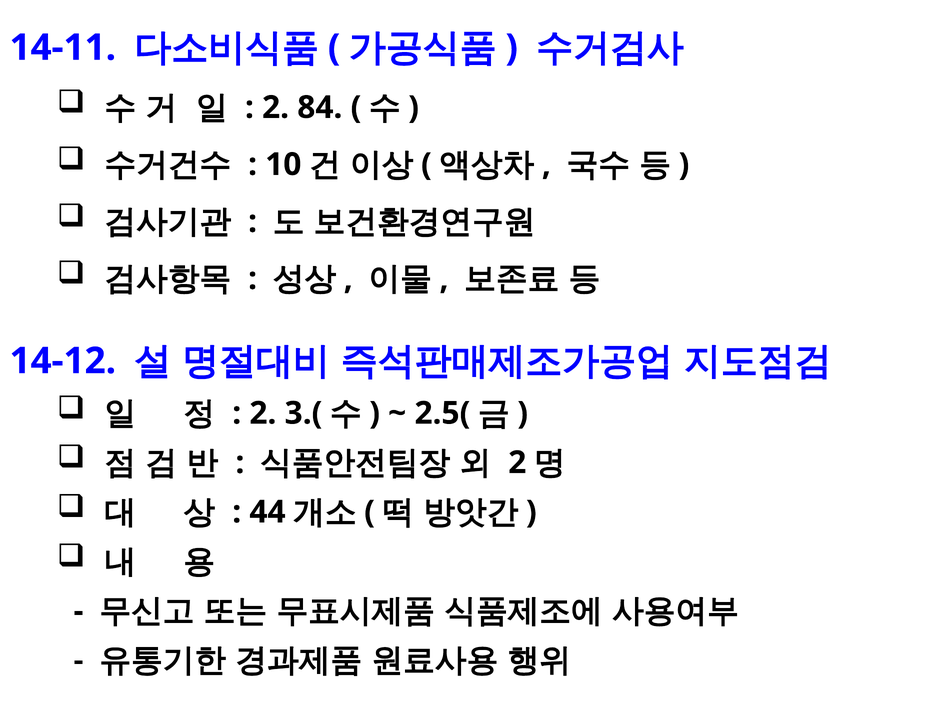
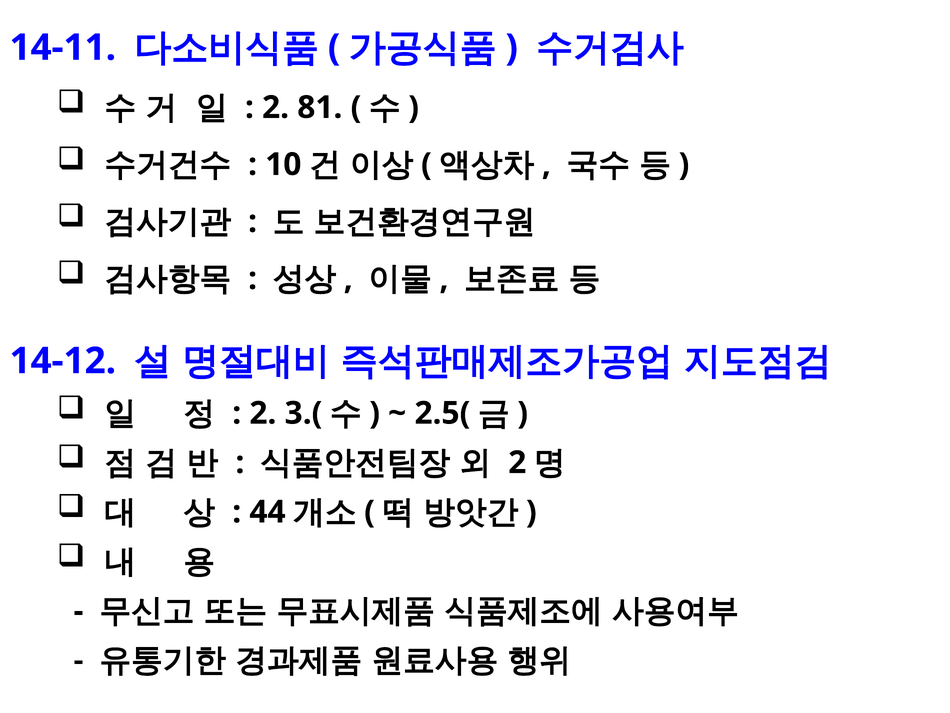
84: 84 -> 81 (320, 107)
